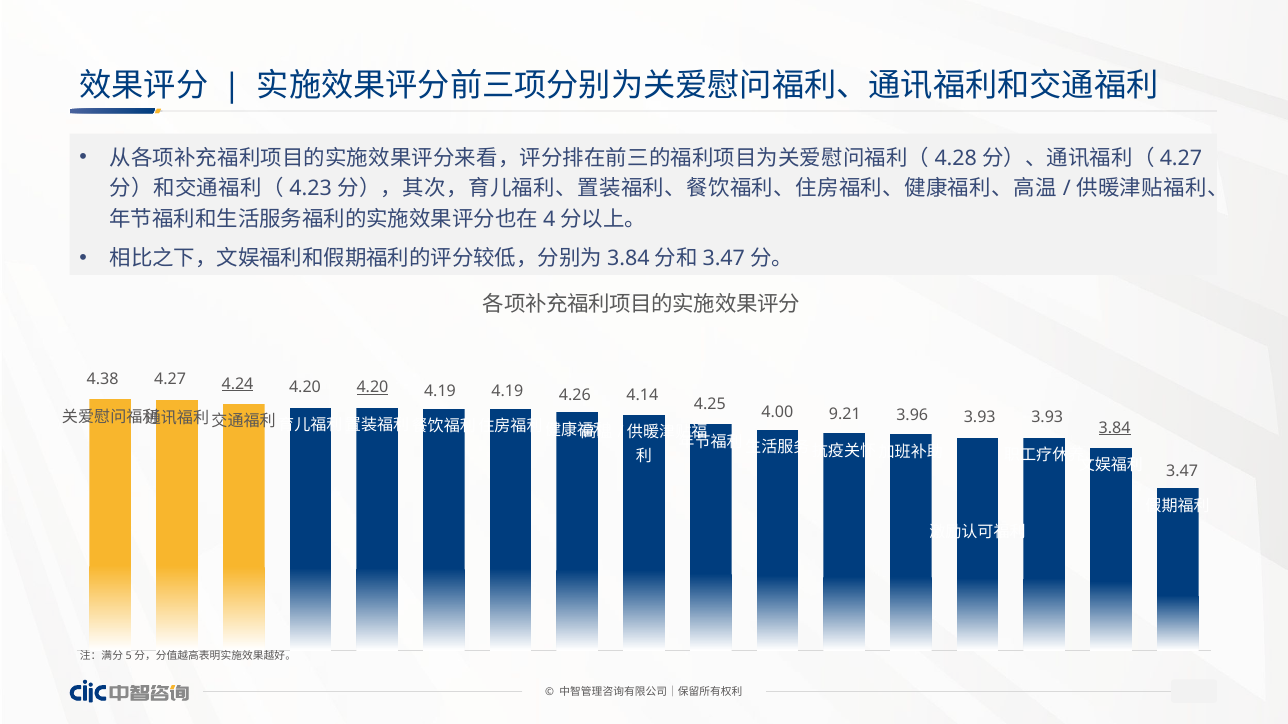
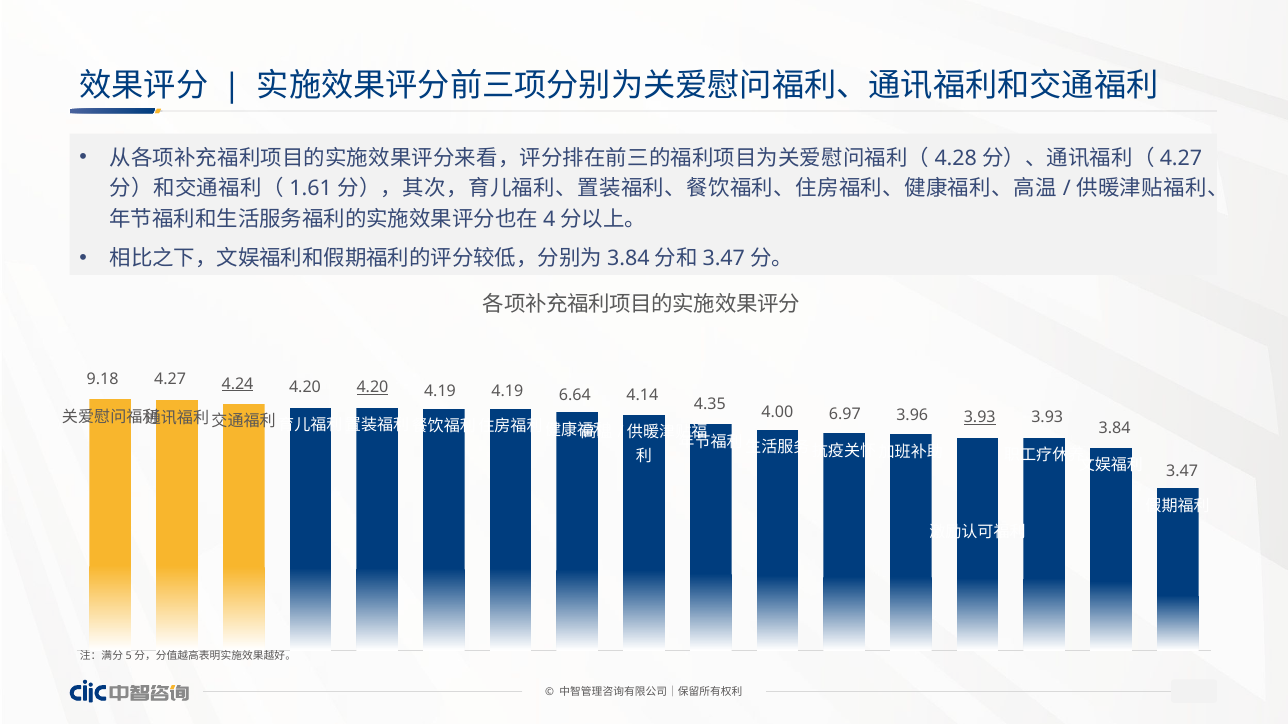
4.23: 4.23 -> 1.61 (311, 189)
4.38: 4.38 -> 9.18 (103, 380)
4.26: 4.26 -> 6.64 (575, 395)
4.25: 4.25 -> 4.35 (710, 404)
9.21: 9.21 -> 6.97 (845, 414)
3.93 underline: none -> present (980, 418)
3.84 underline: present -> none (1115, 428)
